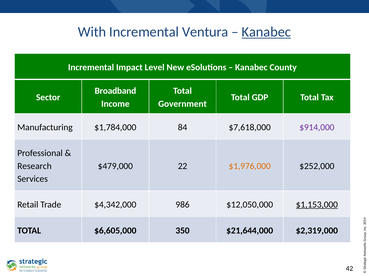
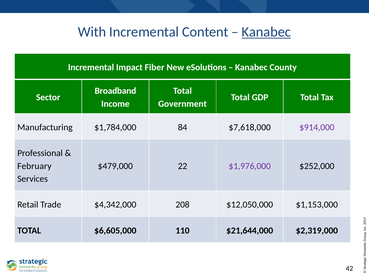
Ventura: Ventura -> Content (205, 32)
Level: Level -> Fiber (155, 68)
Research: Research -> February (34, 166)
$1,976,000 colour: orange -> purple (250, 166)
986: 986 -> 208 (183, 205)
$1,153,000 underline: present -> none (317, 205)
350: 350 -> 110 (183, 231)
